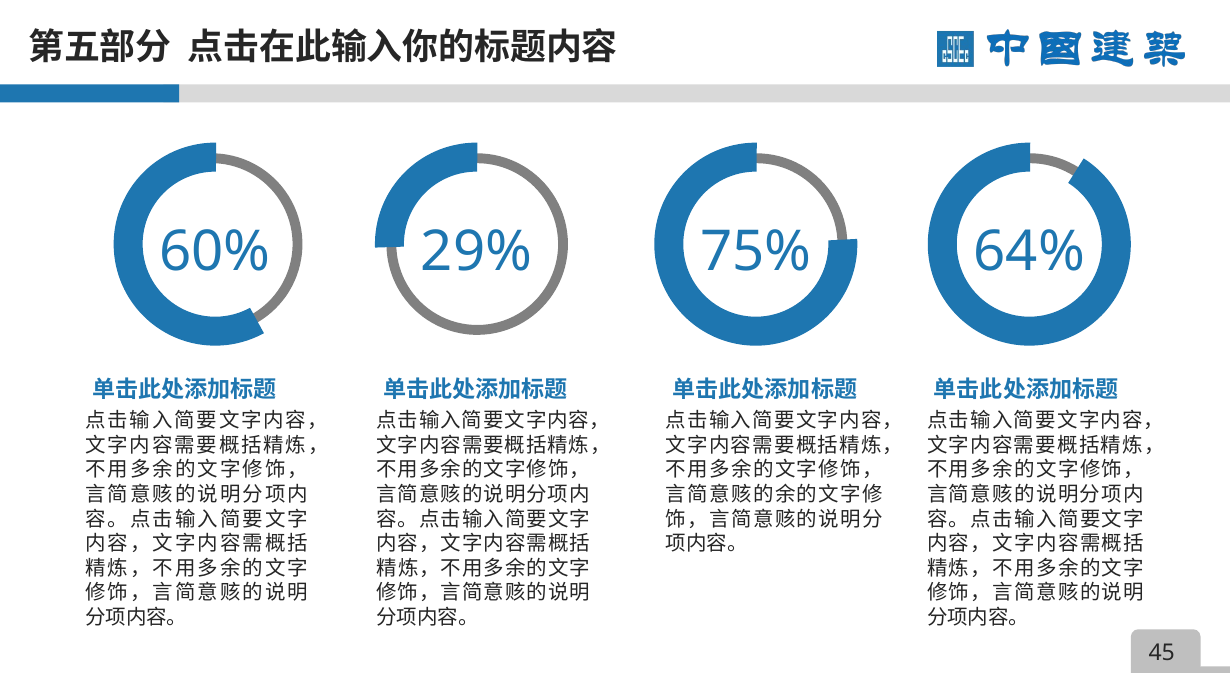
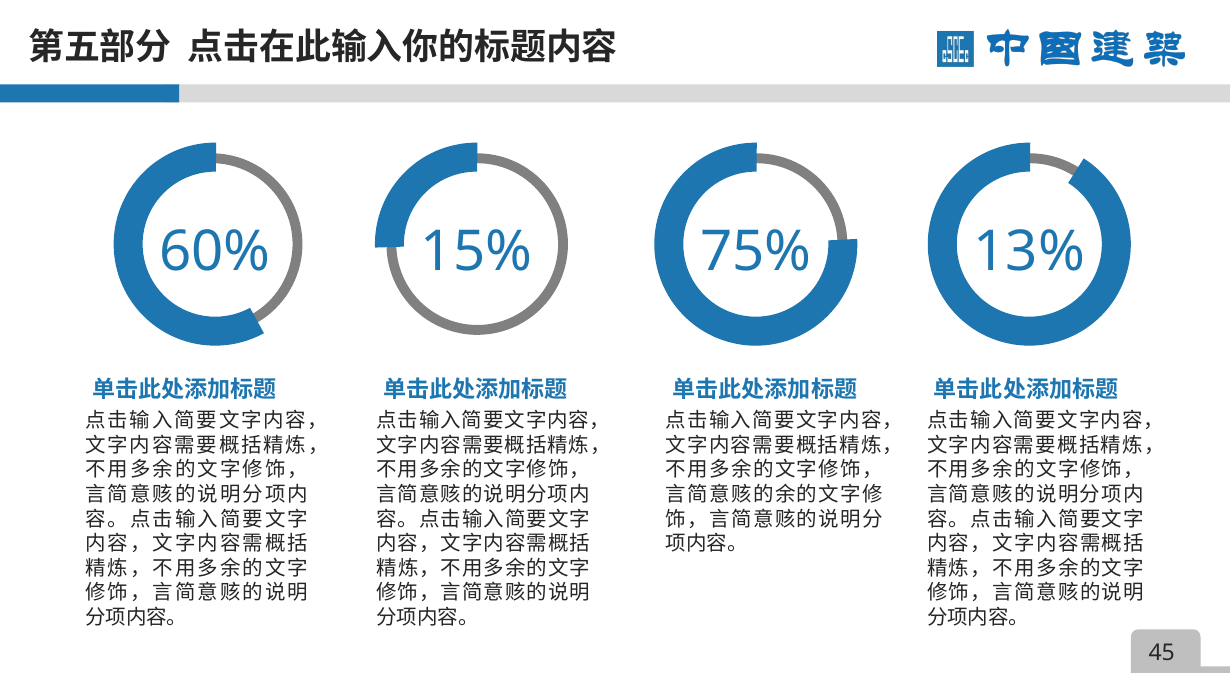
29%: 29% -> 15% (476, 252)
64%: 64% -> 13% (1029, 252)
